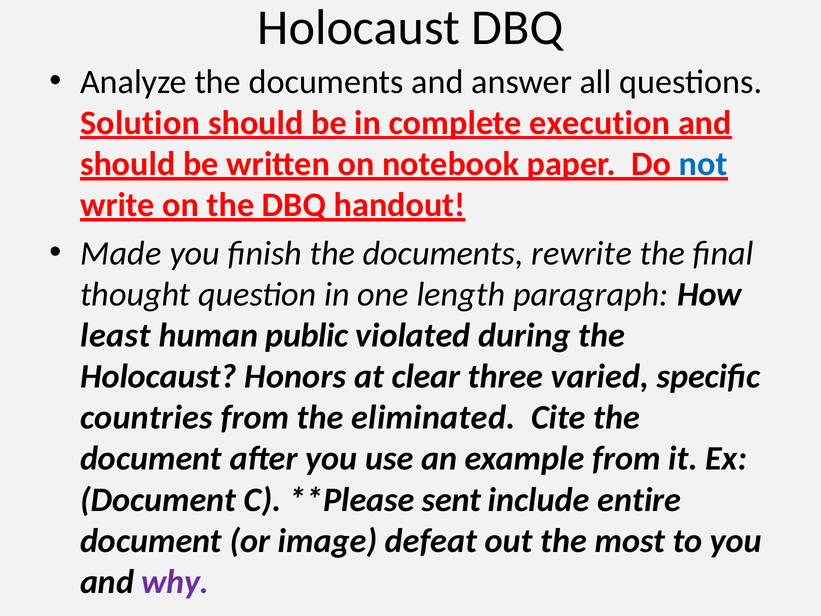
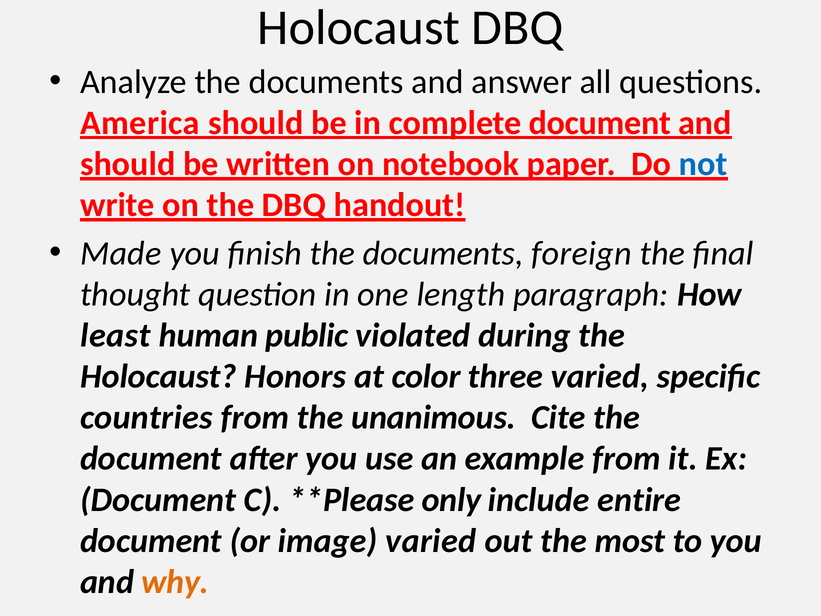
Solution: Solution -> America (140, 123)
complete execution: execution -> document (600, 123)
rewrite: rewrite -> foreign (582, 253)
clear: clear -> color (426, 376)
eliminated: eliminated -> unanimous (434, 417)
sent: sent -> only (451, 500)
image defeat: defeat -> varied (431, 541)
why colour: purple -> orange (175, 582)
